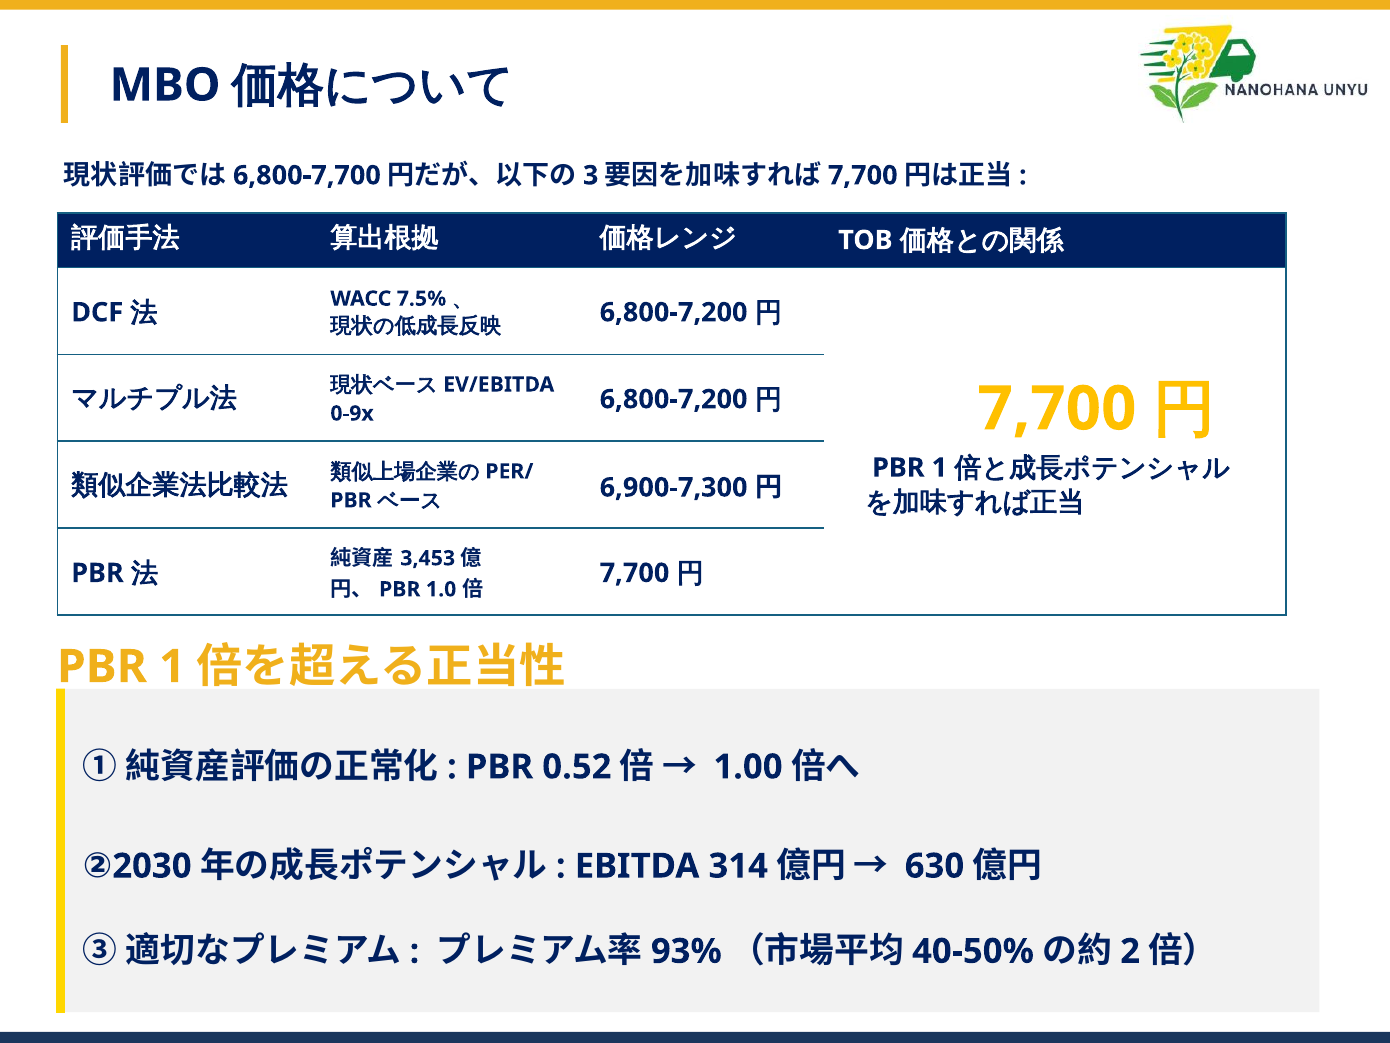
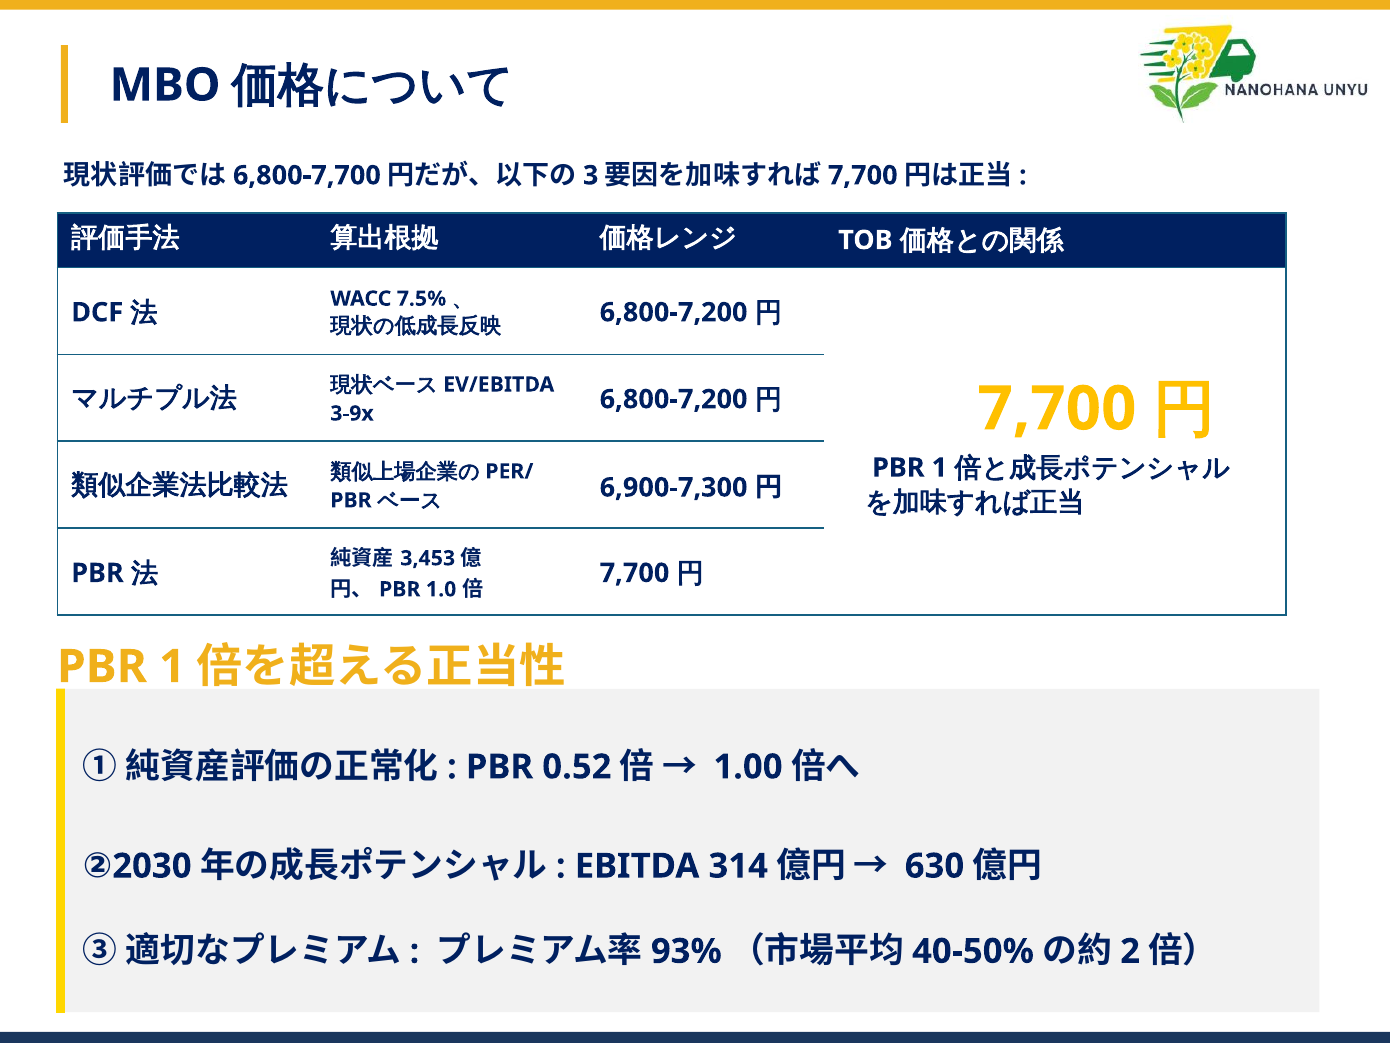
0-9x: 0-9x -> 3-9x (352, 413)
